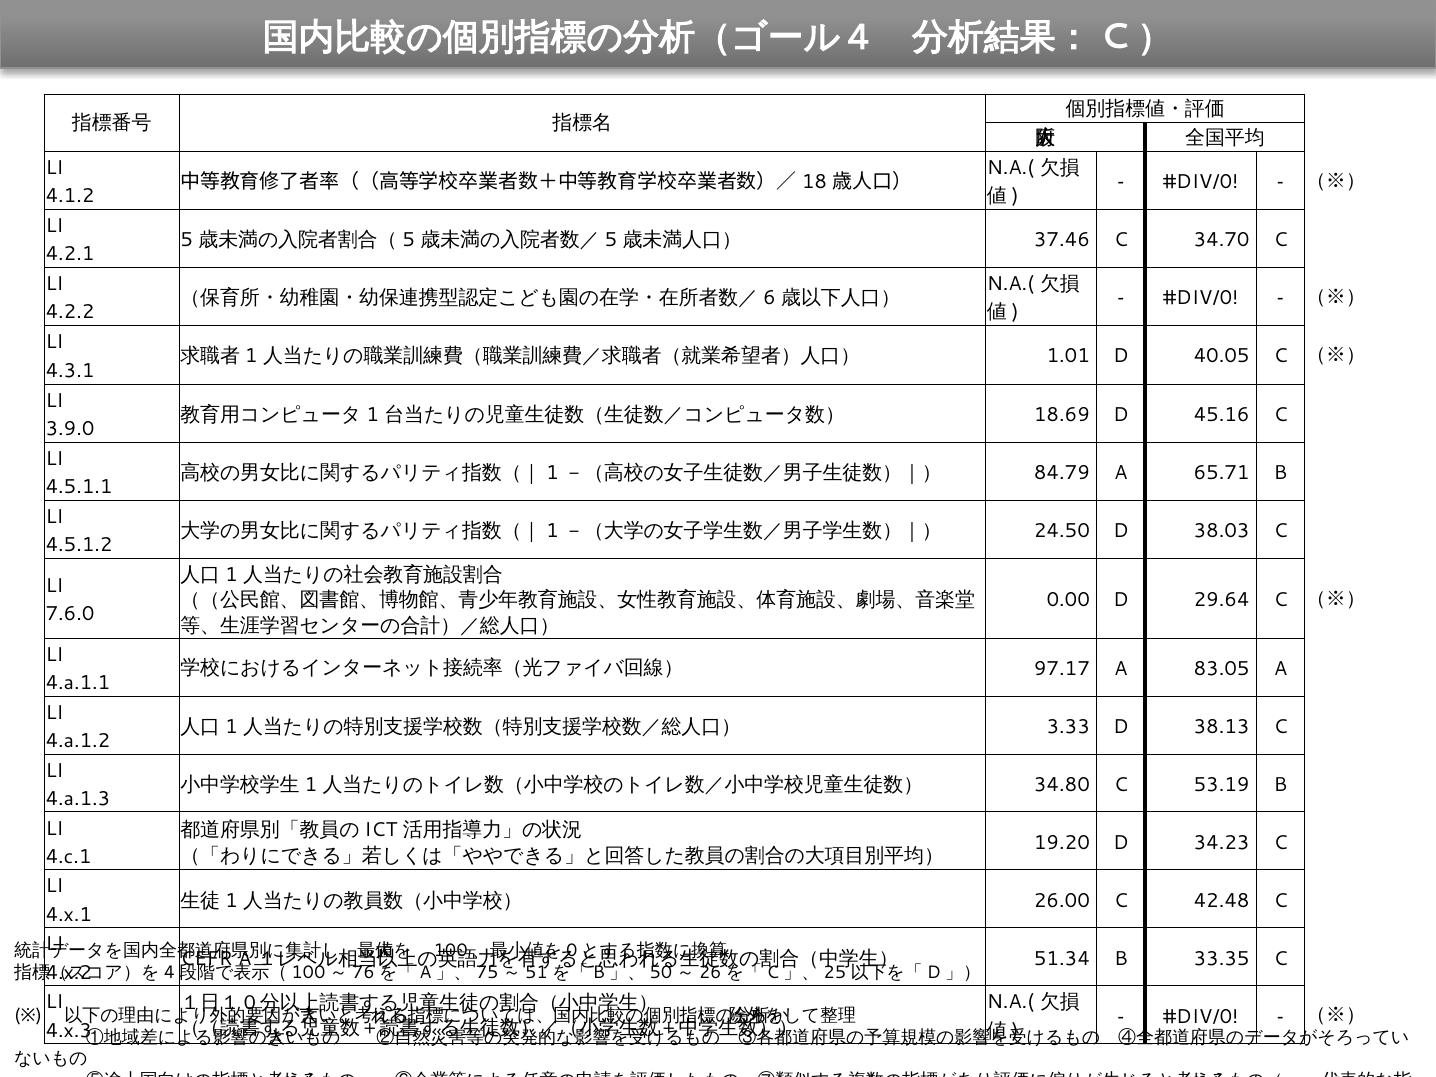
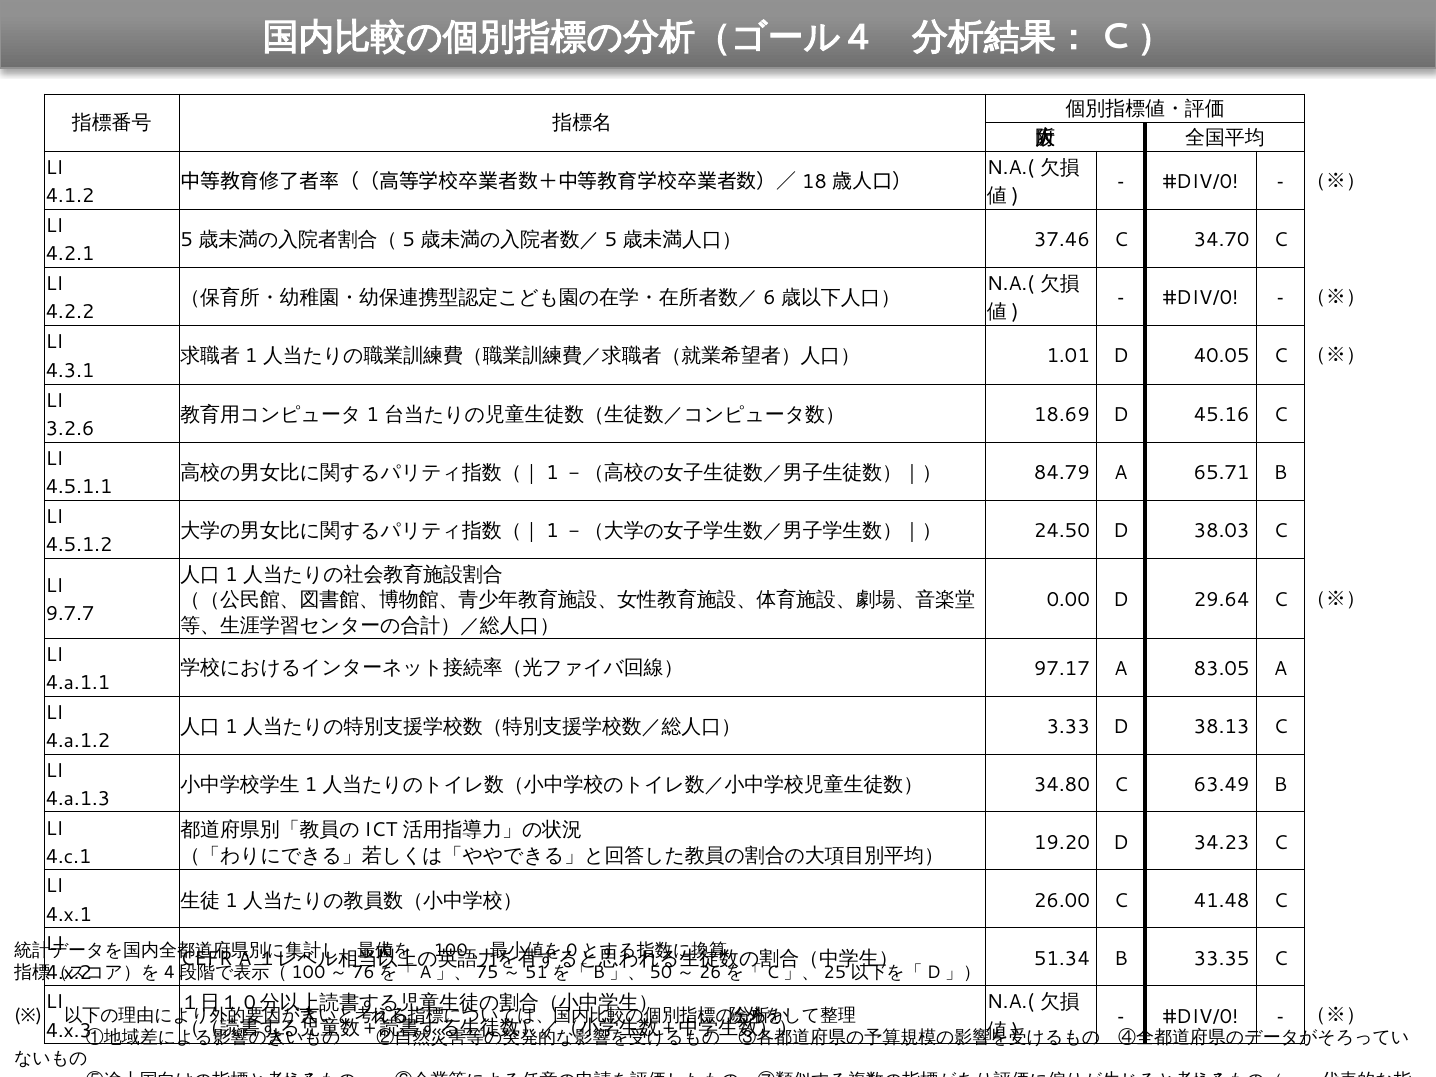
3.9.0: 3.9.0 -> 3.2.6 (70, 429)
7.6.0: 7.6.0 -> 9.7.7 (70, 614)
53.19: 53.19 -> 63.49 (1222, 785)
42.48: 42.48 -> 41.48 (1222, 901)
